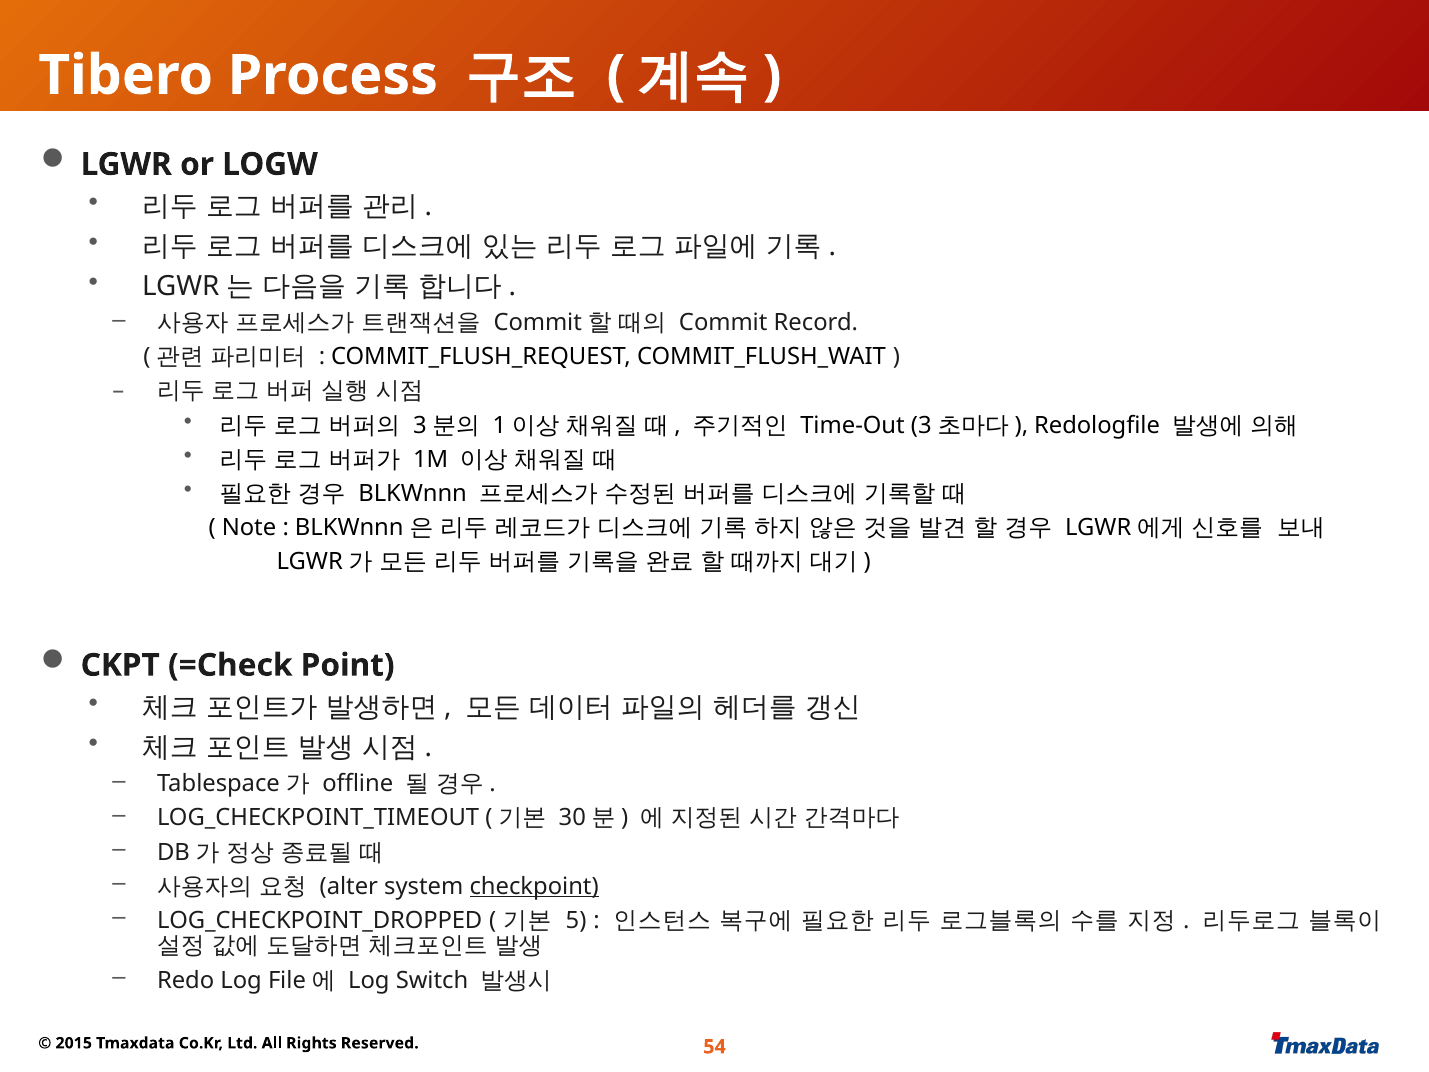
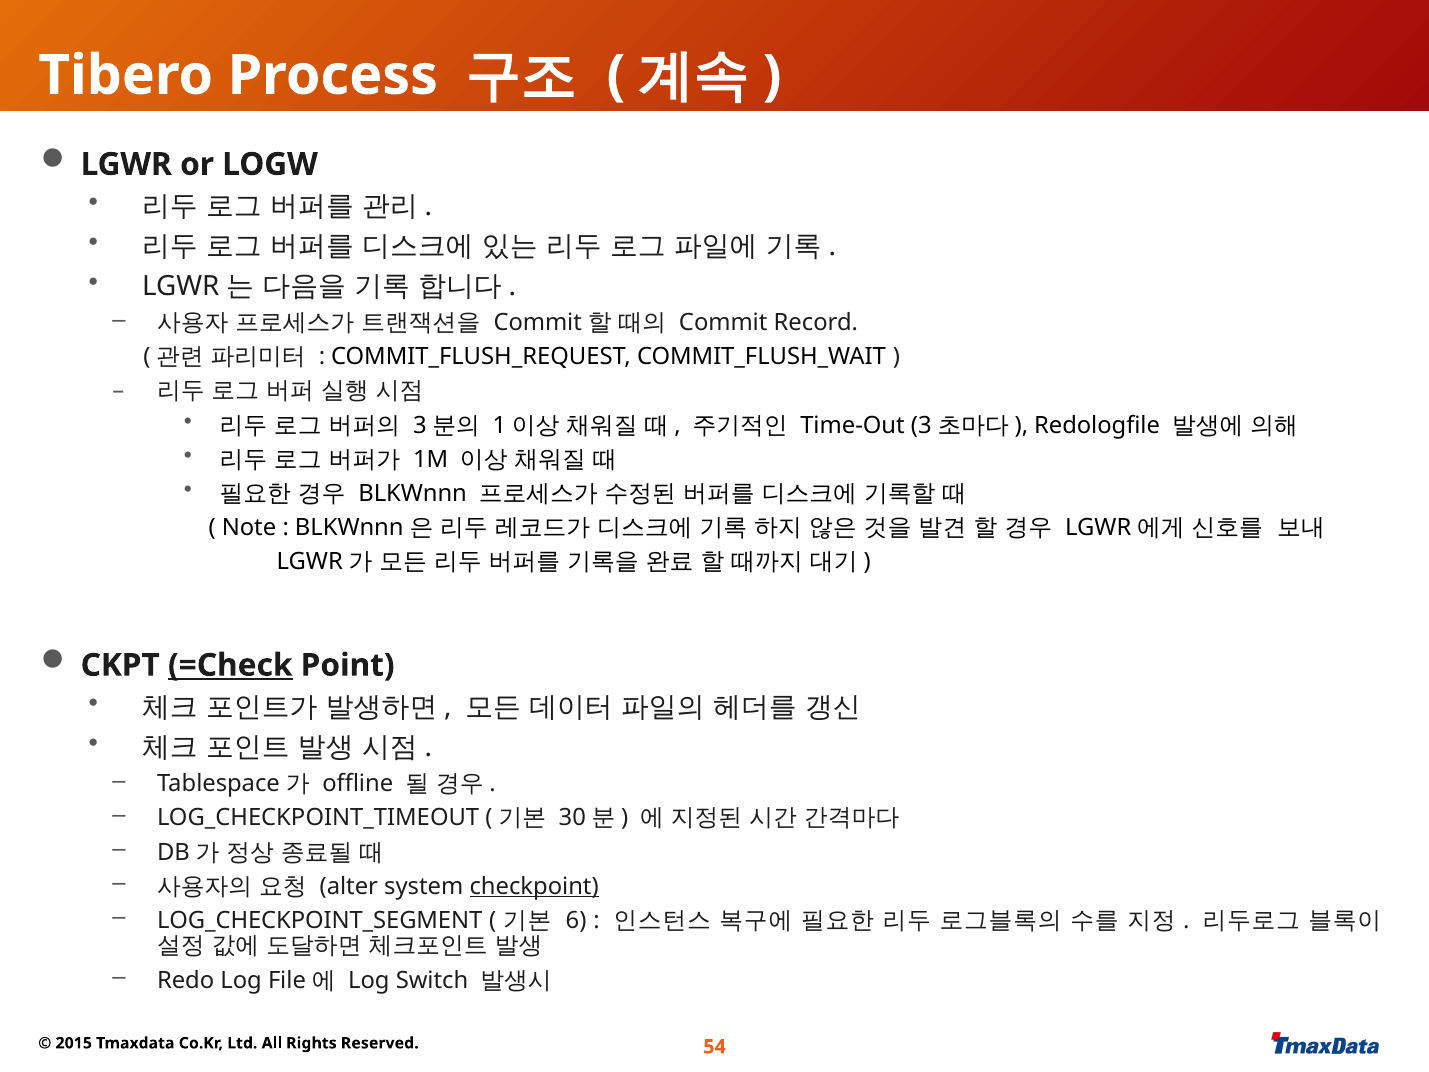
=Check underline: none -> present (230, 665)
LOG_CHECKPOINT_DROPPED: LOG_CHECKPOINT_DROPPED -> LOG_CHECKPOINT_SEGMENT (320, 920)
5: 5 -> 6 (576, 920)
